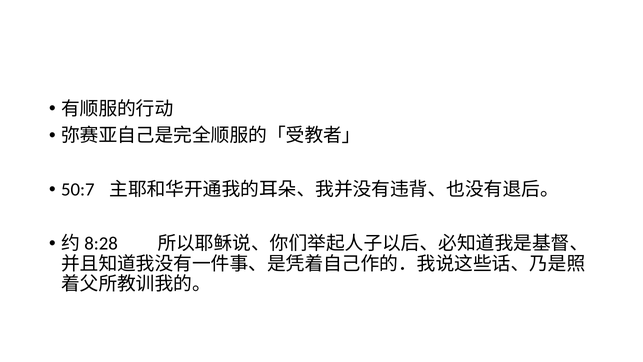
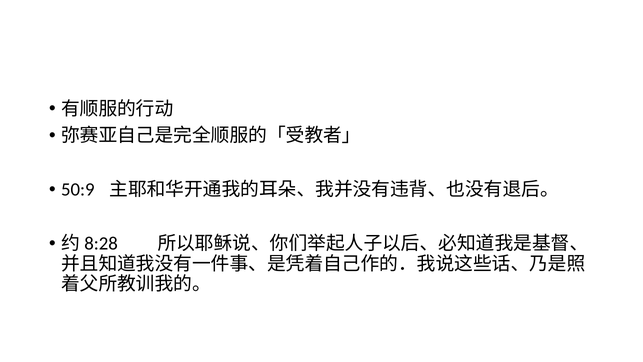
50:7: 50:7 -> 50:9 (78, 190)
